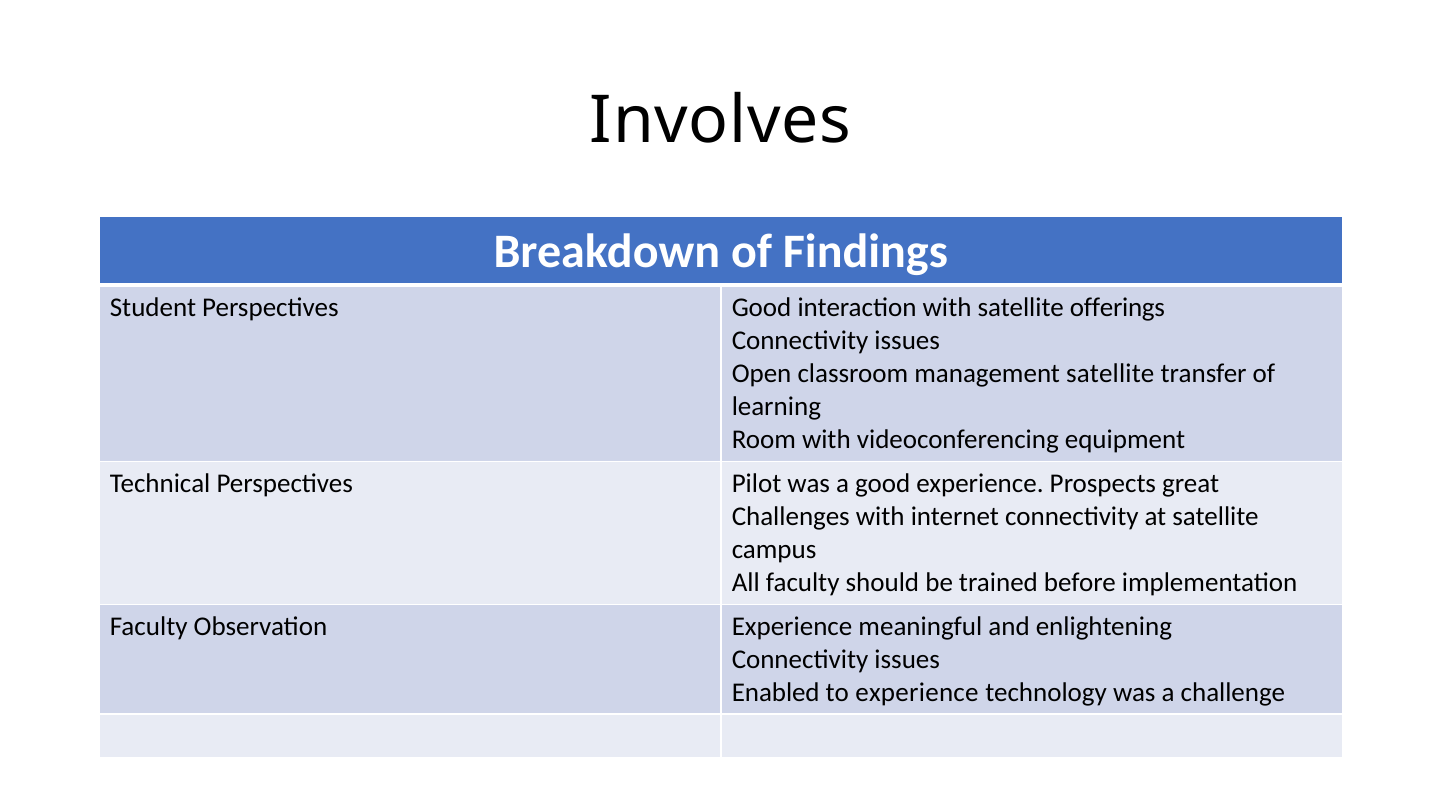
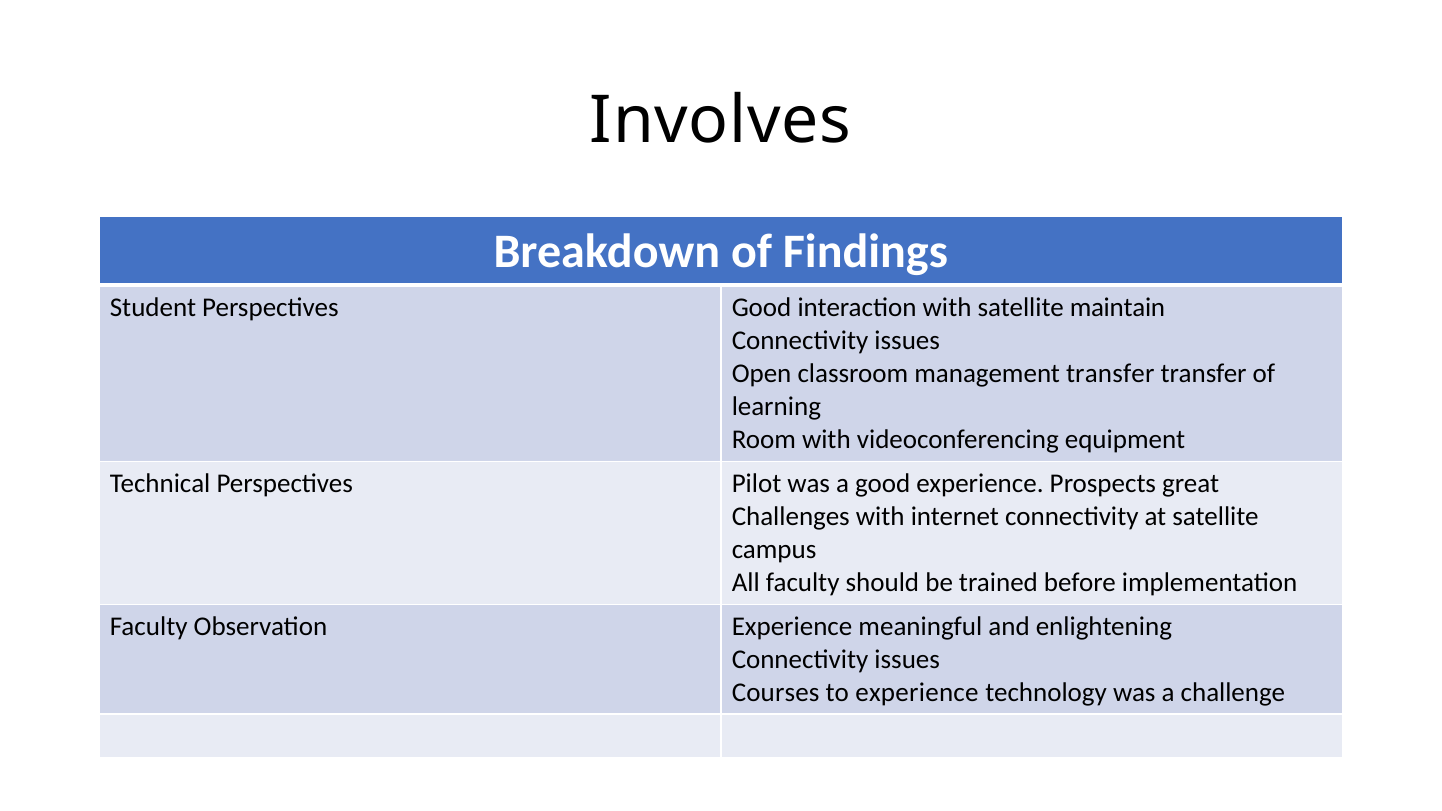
offerings: offerings -> maintain (1117, 308)
management satellite: satellite -> transfer (1110, 374)
Enabled: Enabled -> Courses (776, 692)
